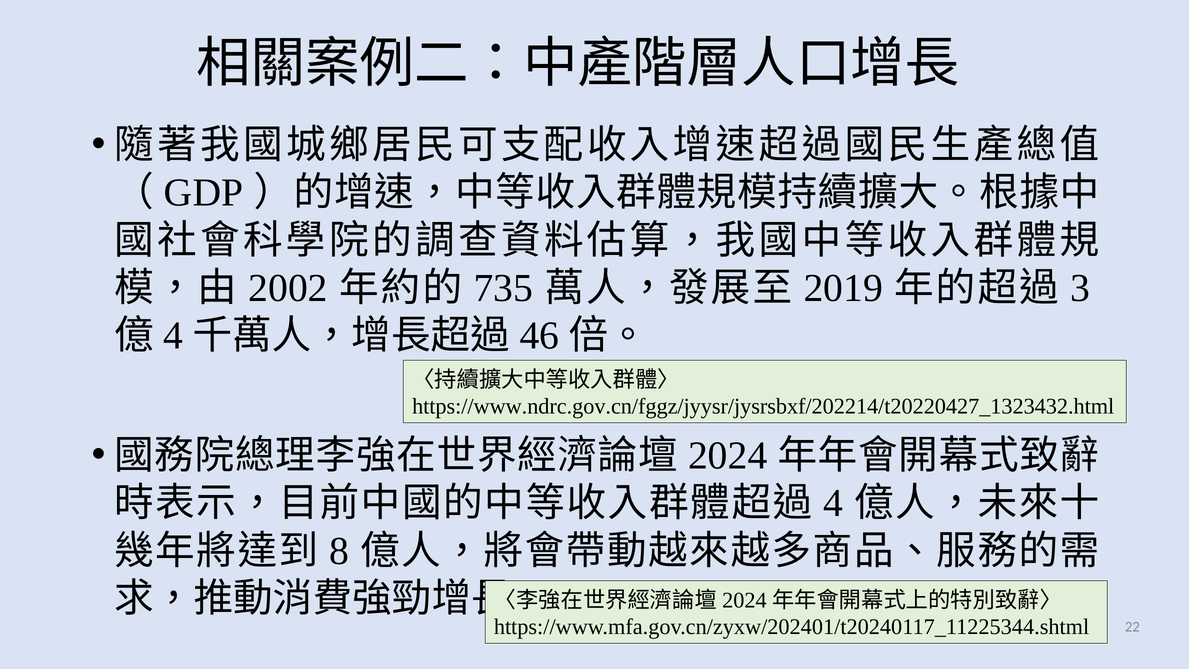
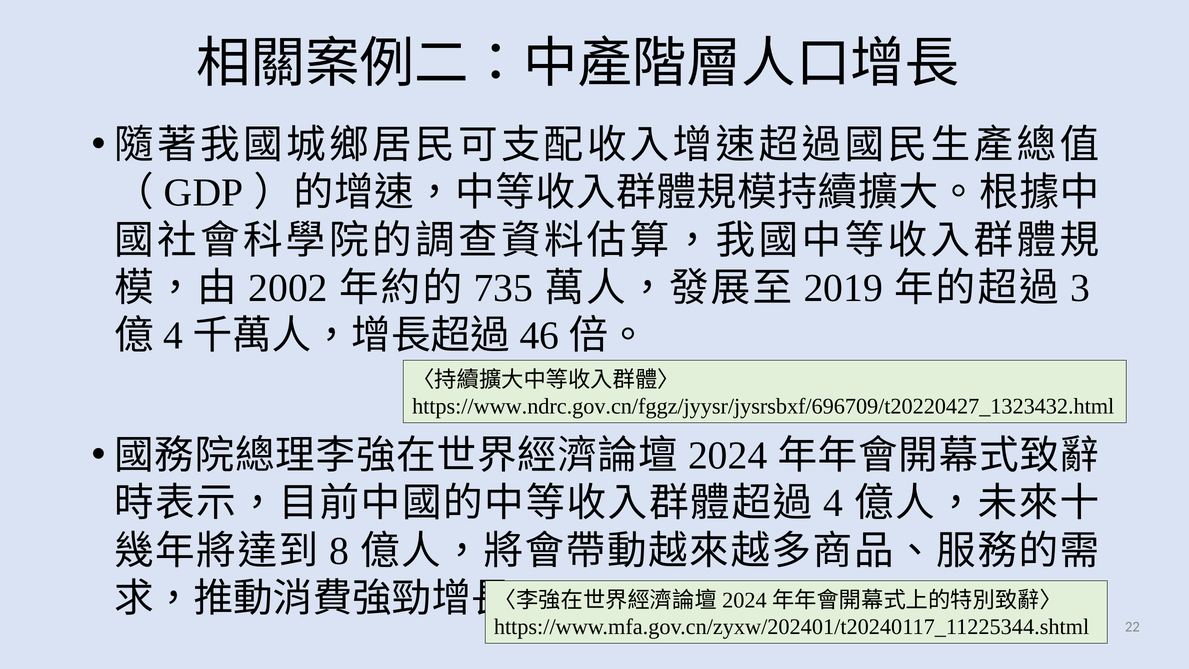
https://www.ndrc.gov.cn/fggz/jyysr/jysrsbxf/202214/t20220427_1323432.html: https://www.ndrc.gov.cn/fggz/jyysr/jysrsbxf/202214/t20220427_1323432.html -> https://www.ndrc.gov.cn/fggz/jyysr/jysrsbxf/696709/t20220427_1323432.html (763, 406)
